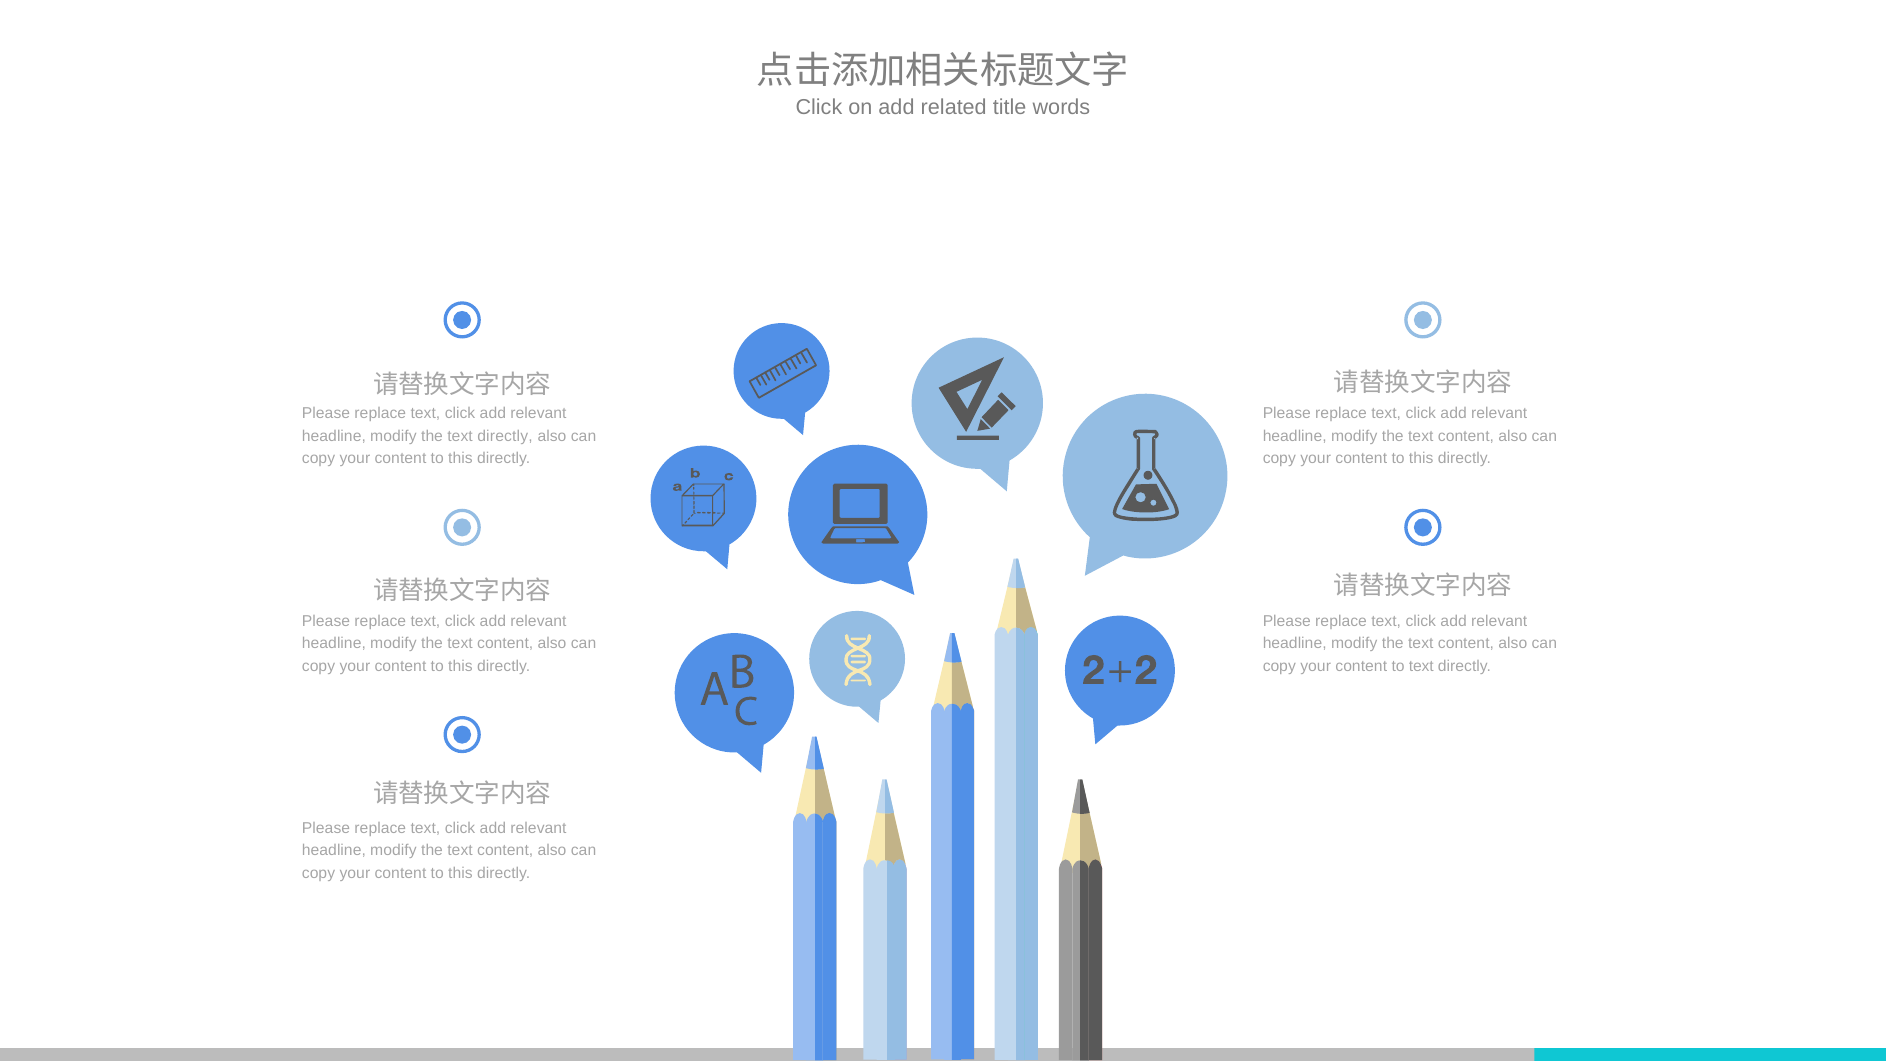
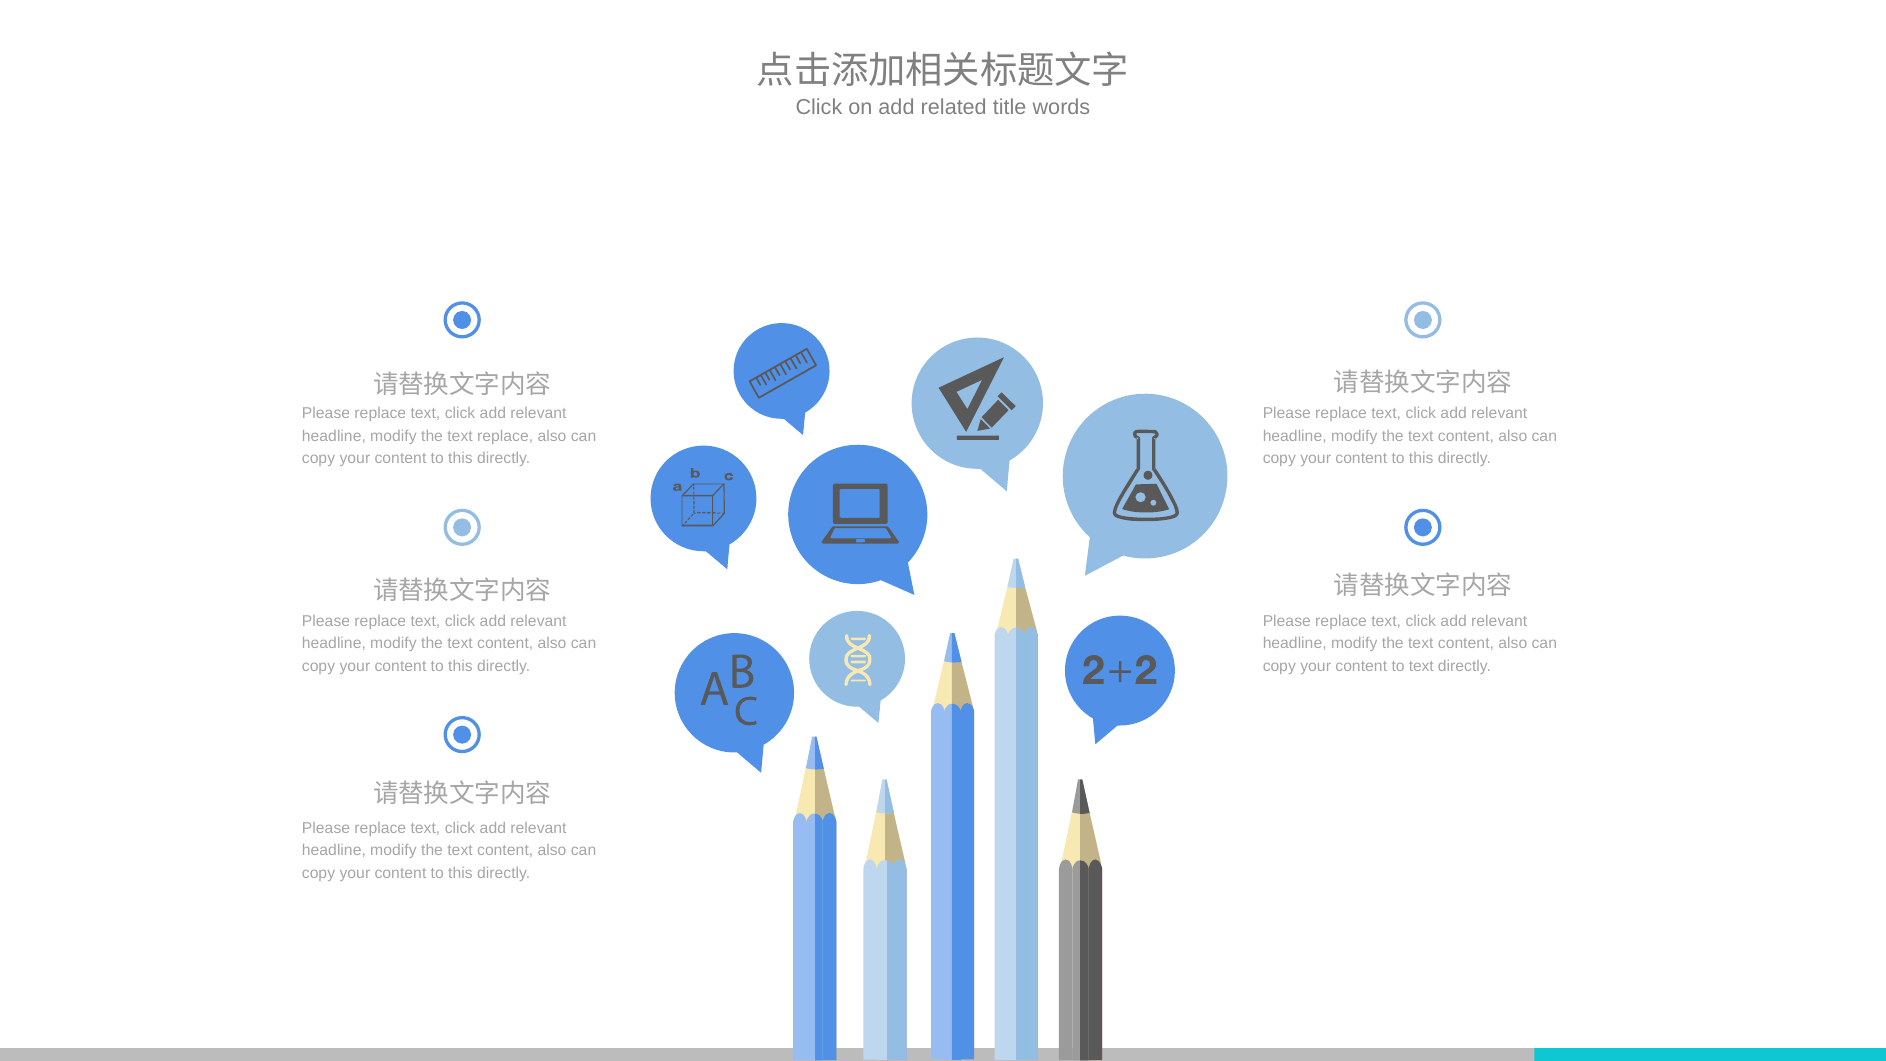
the text directly: directly -> replace (505, 436)
